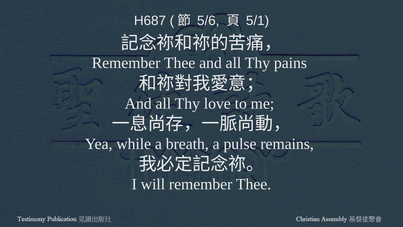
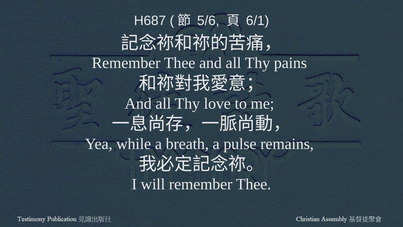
5/1: 5/1 -> 6/1 (258, 21)
